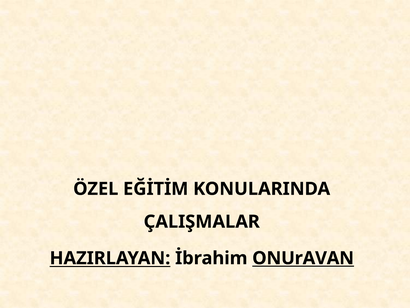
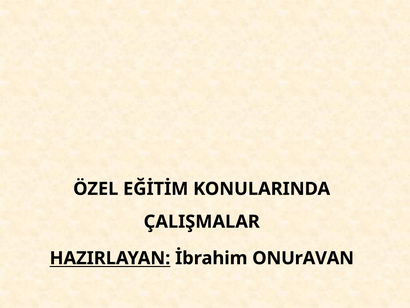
ONUrAVAN underline: present -> none (303, 258)
